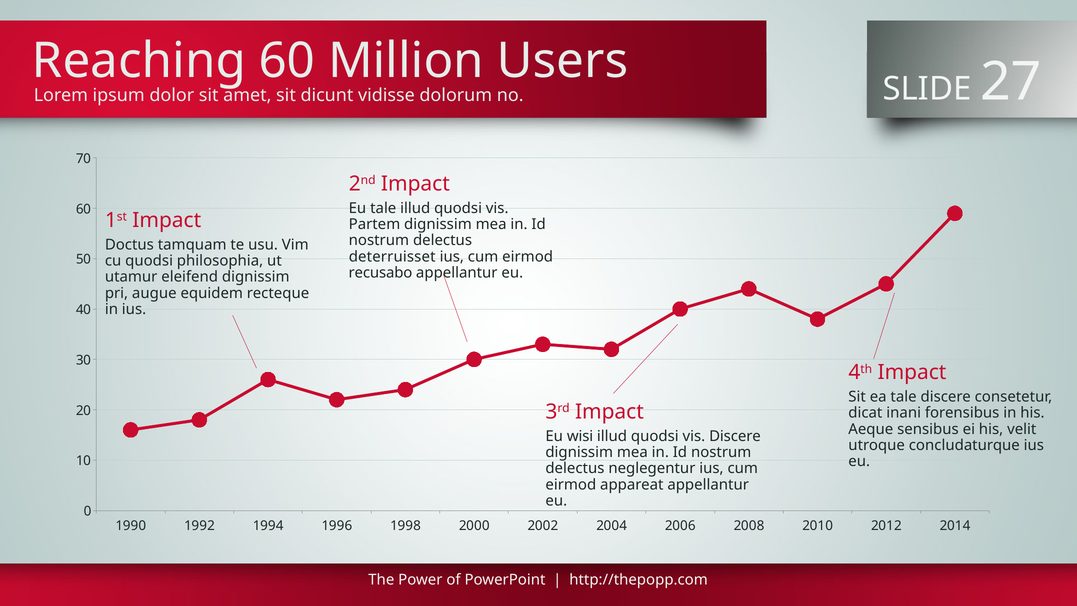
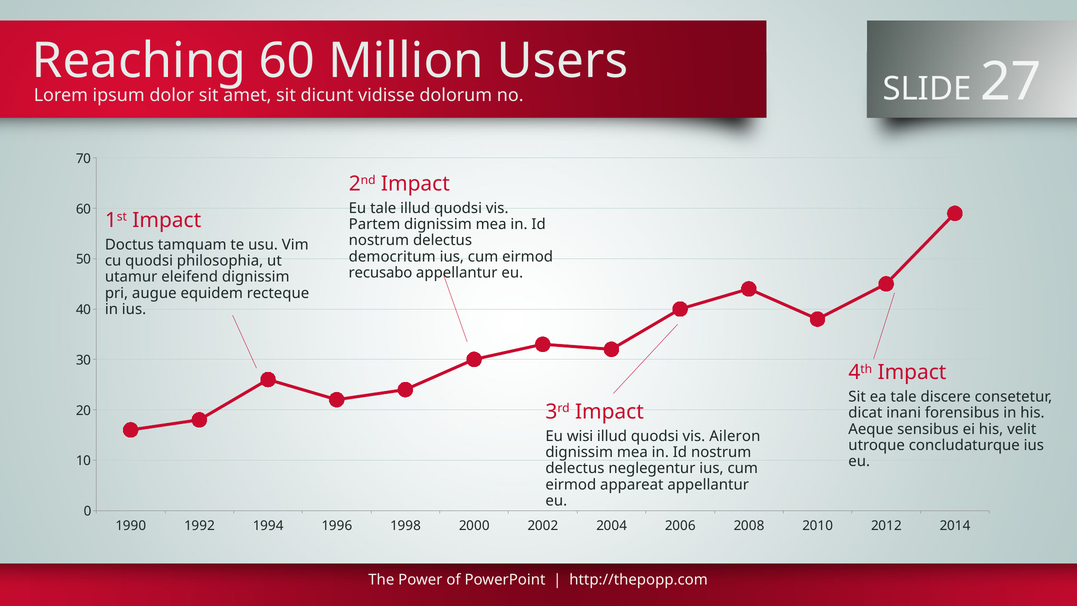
deterruisset: deterruisset -> democritum (392, 257)
vis Discere: Discere -> Aileron (735, 436)
